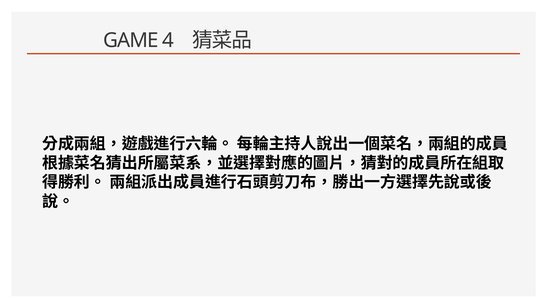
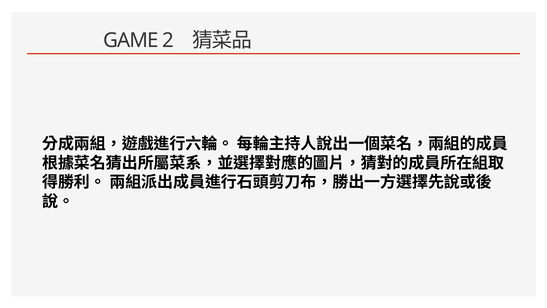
4: 4 -> 2 (168, 40)
